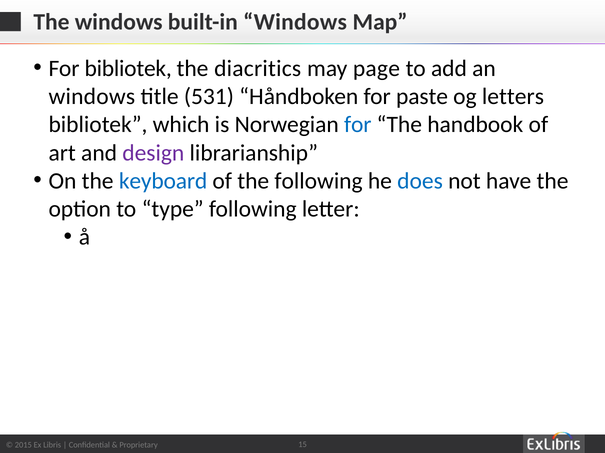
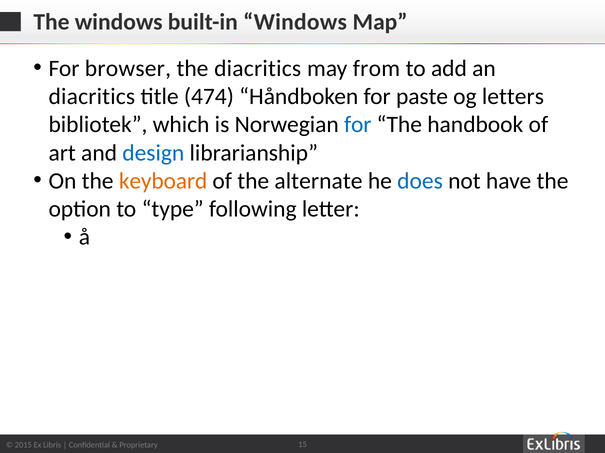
For bibliotek: bibliotek -> browser (128, 69)
page: page -> from (376, 69)
windows: windows -> diacritics (92, 97)
531: 531 -> 474 (209, 97)
design colour: purple -> blue (153, 153)
keyboard colour: blue -> orange (163, 181)
the following: following -> alternate (319, 181)
